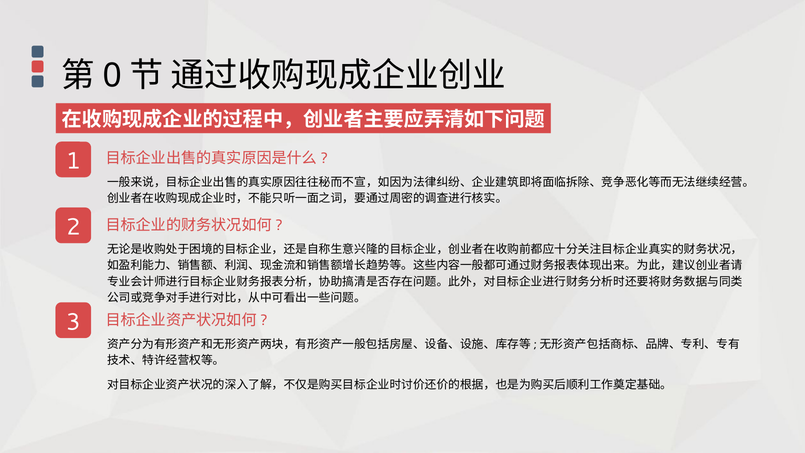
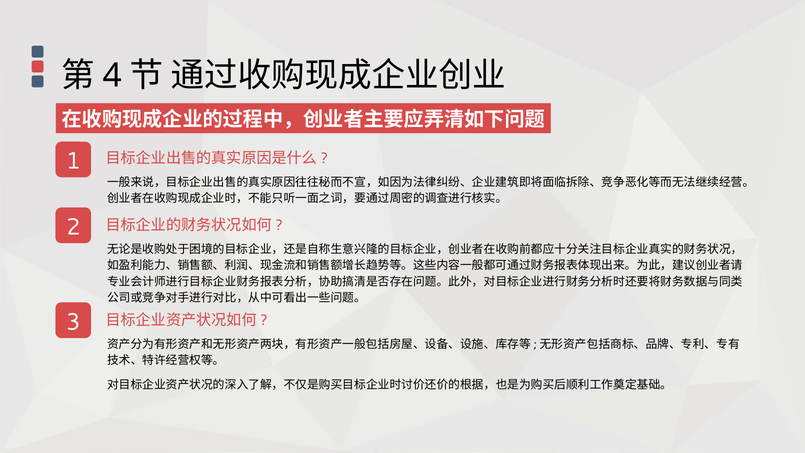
0: 0 -> 4 (112, 76)
